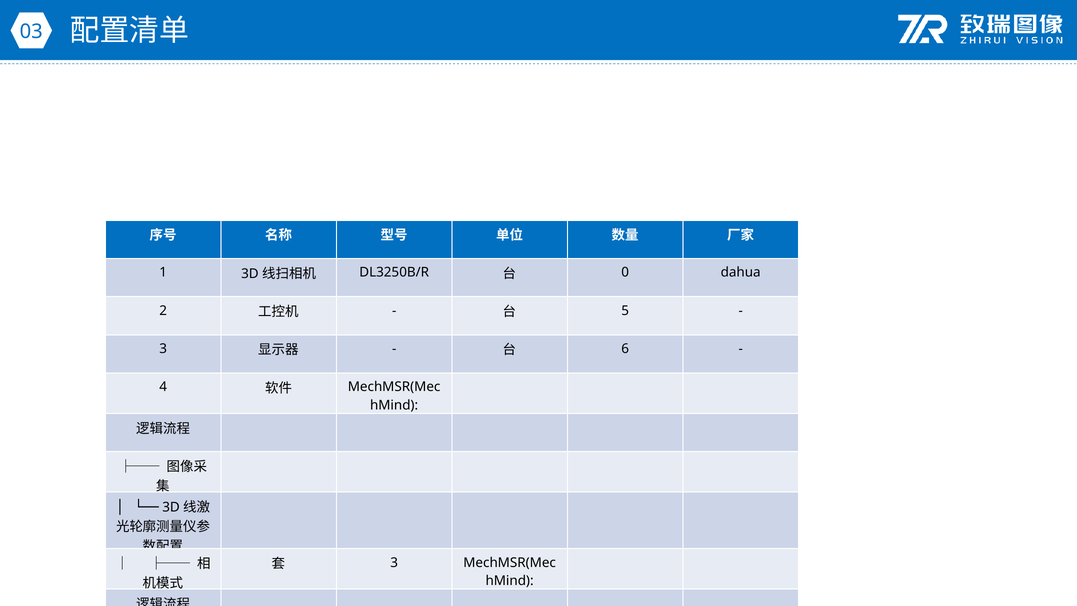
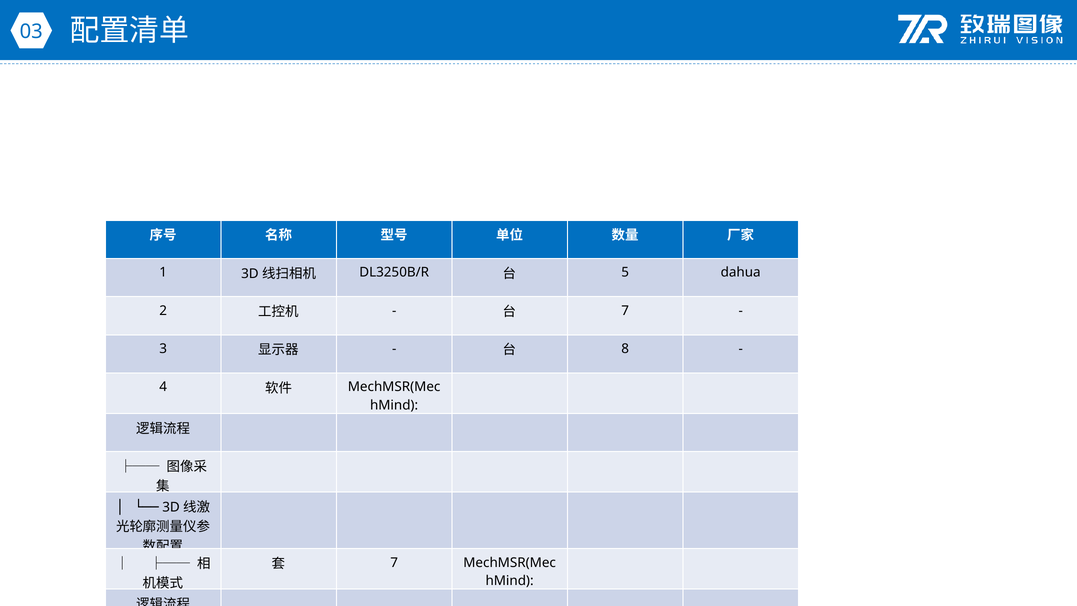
0: 0 -> 5 (625, 272)
5: 5 -> 7 (625, 311)
6: 6 -> 8 (625, 349)
3: 3 -> 7 (394, 562)
